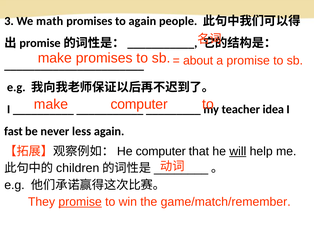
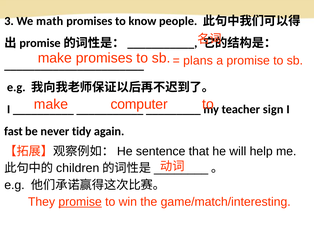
to again: again -> know (142, 21)
about: about -> plans (198, 60)
idea: idea -> sign (273, 109)
less: less -> tidy (82, 131)
He computer: computer -> sentence (161, 151)
will underline: present -> none (238, 151)
game/match/remember: game/match/remember -> game/match/interesting (226, 202)
